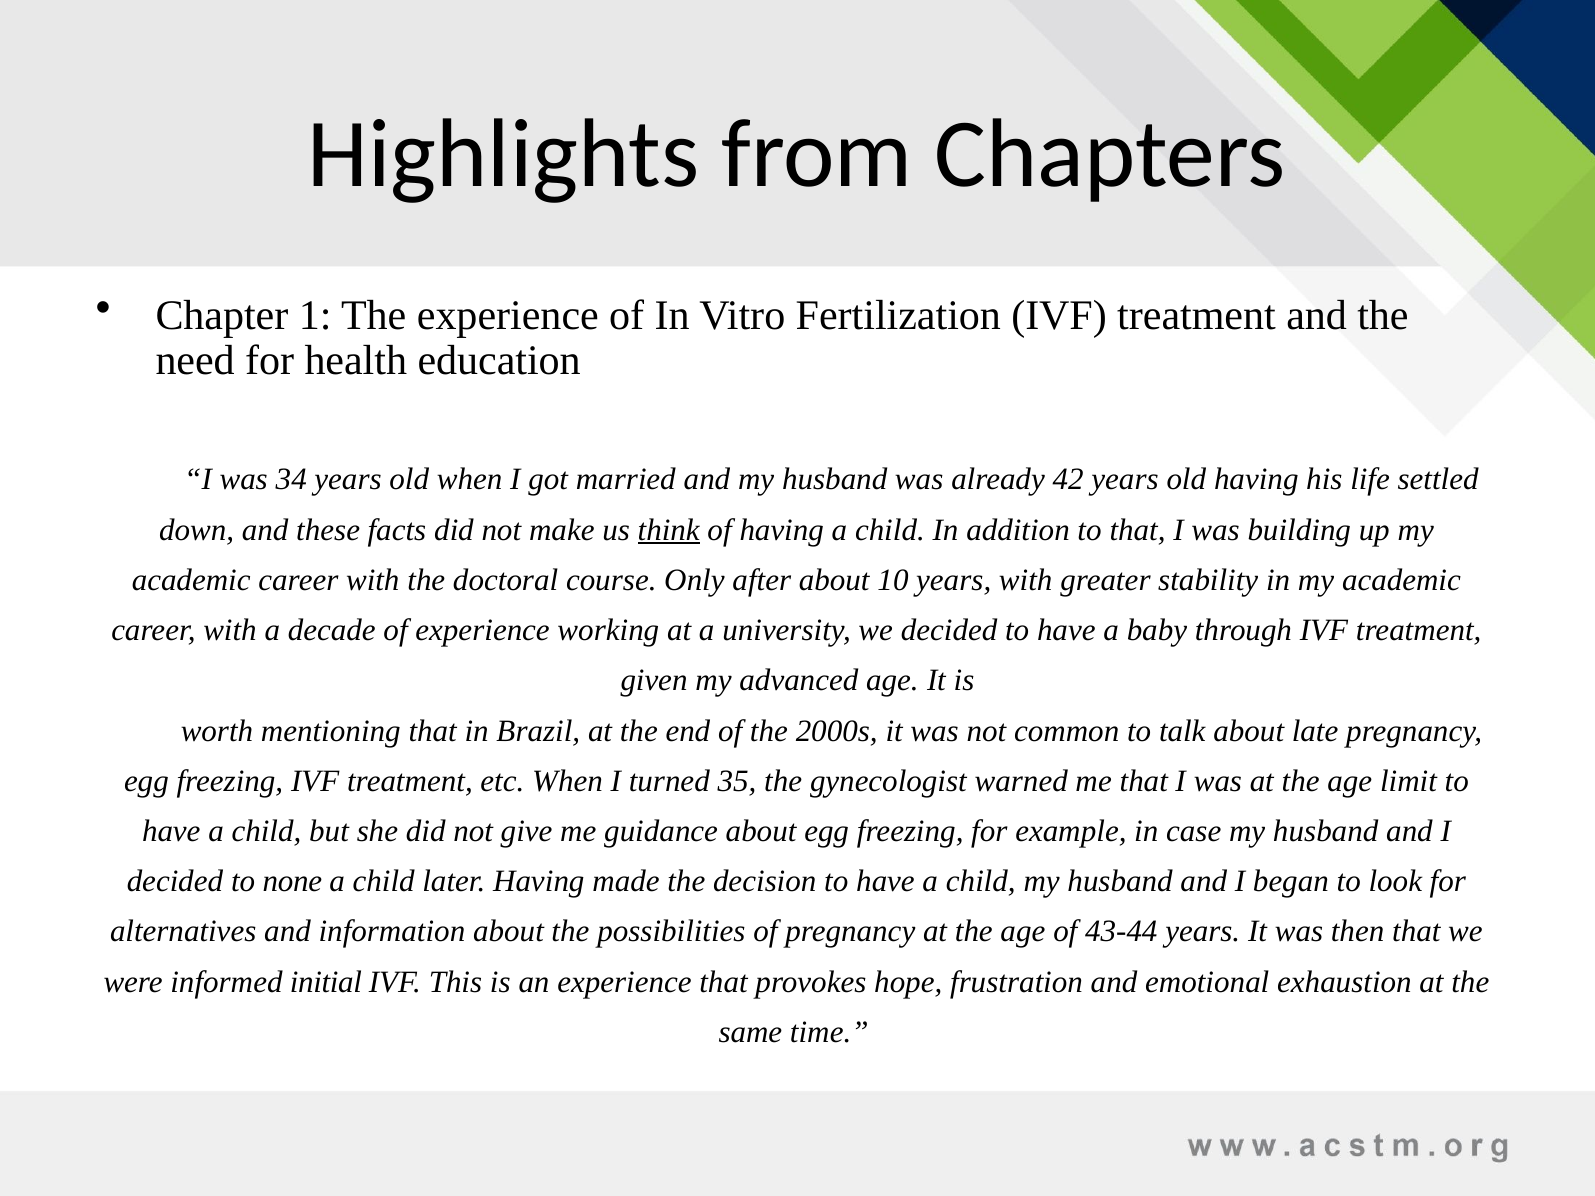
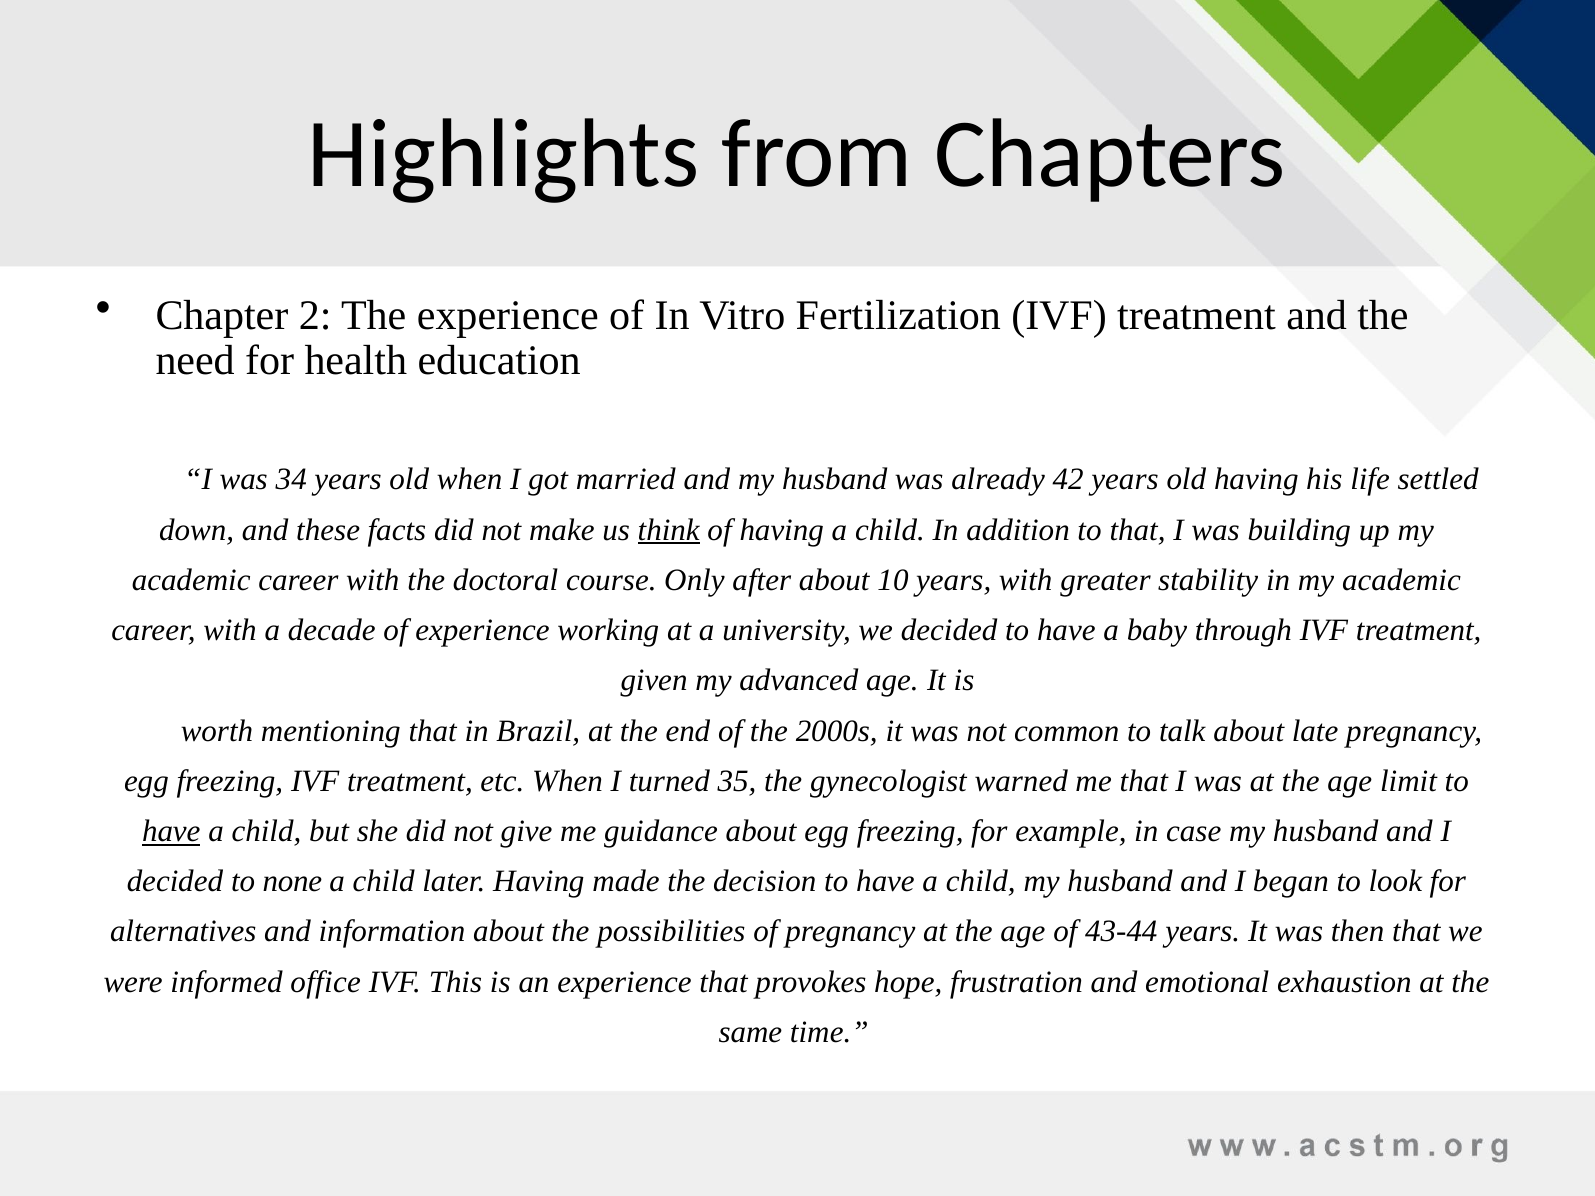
1: 1 -> 2 (315, 315)
have underline: none -> present (171, 831)
initial: initial -> office (326, 982)
